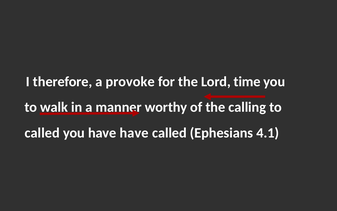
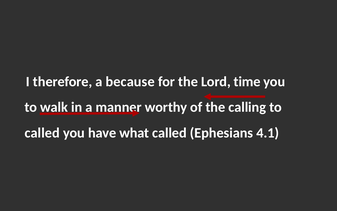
provoke: provoke -> because (130, 82)
have have: have -> what (134, 133)
